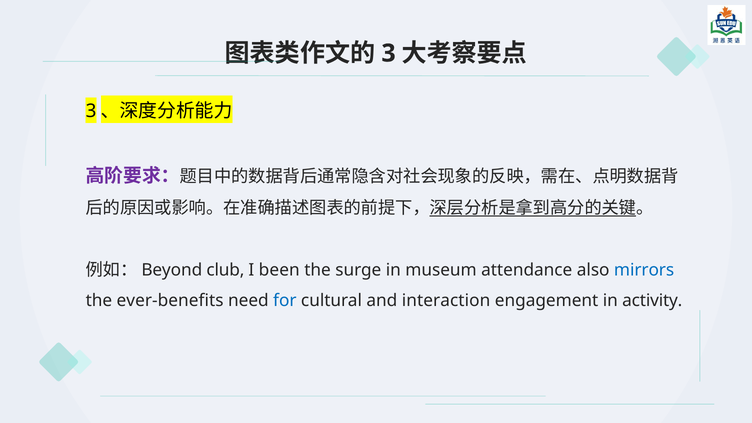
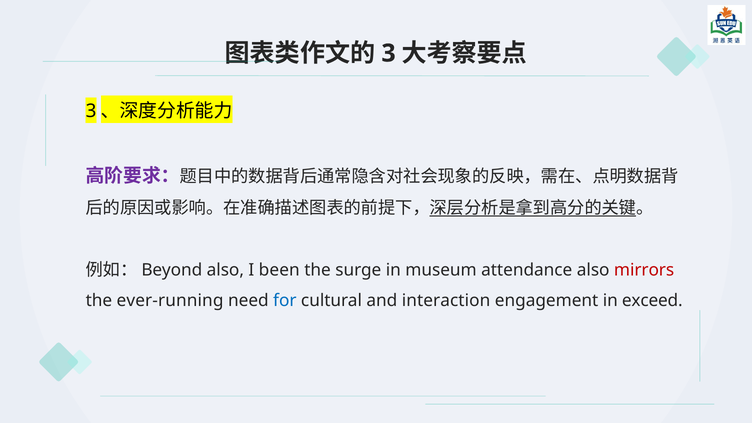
club: club -> also (225, 270)
mirrors colour: blue -> red (644, 270)
ever-benefits: ever-benefits -> ever-running (170, 301)
activity: activity -> exceed (652, 301)
